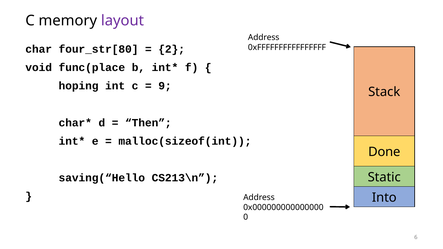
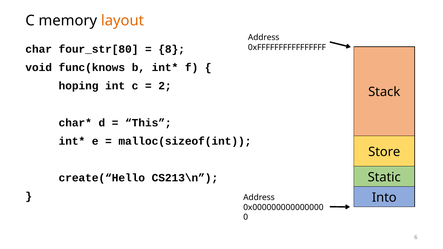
layout colour: purple -> orange (122, 21)
2: 2 -> 8 (172, 49)
func(place: func(place -> func(knows (92, 68)
9: 9 -> 2 (165, 86)
Then: Then -> This (148, 123)
Done: Done -> Store (384, 152)
saving(“Hello: saving(“Hello -> create(“Hello (102, 178)
